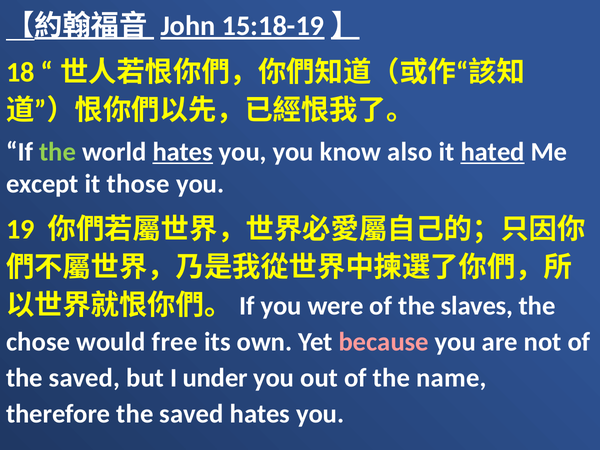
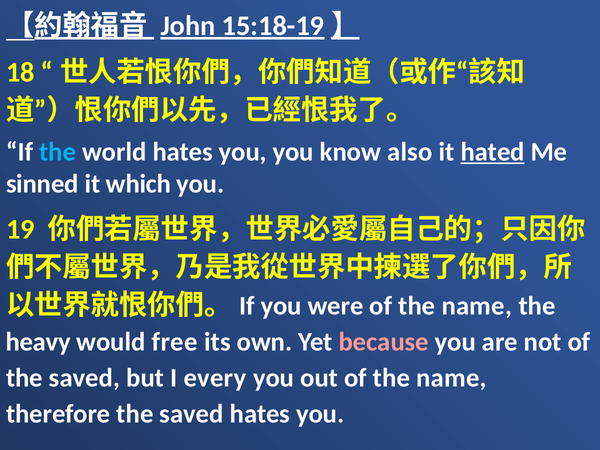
the colour: light green -> light blue (58, 152)
hates underline: present -> none (183, 152)
except: except -> sinned (42, 184)
those: those -> which (138, 184)
were of the slaves: slaves -> name (477, 306)
chose: chose -> heavy (38, 342)
under: under -> every (215, 378)
